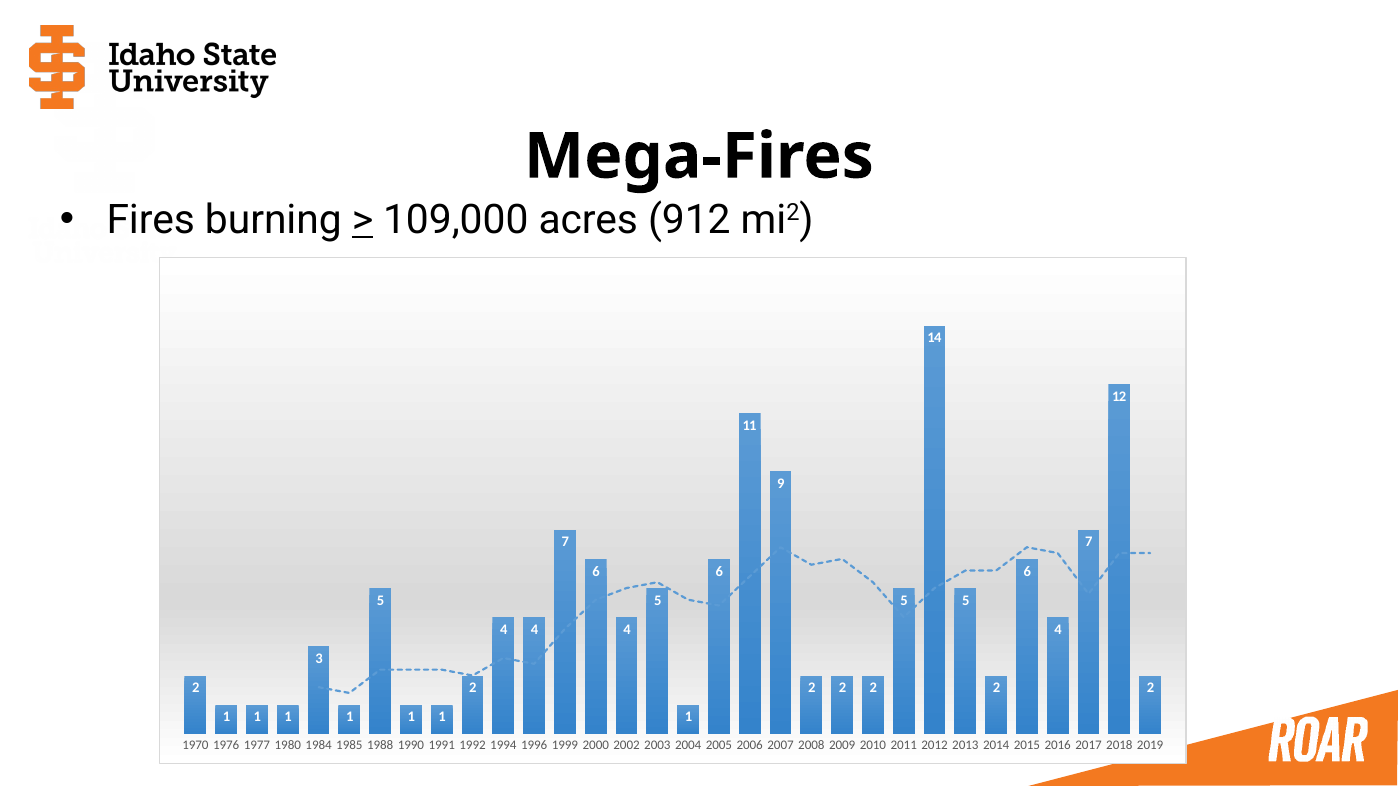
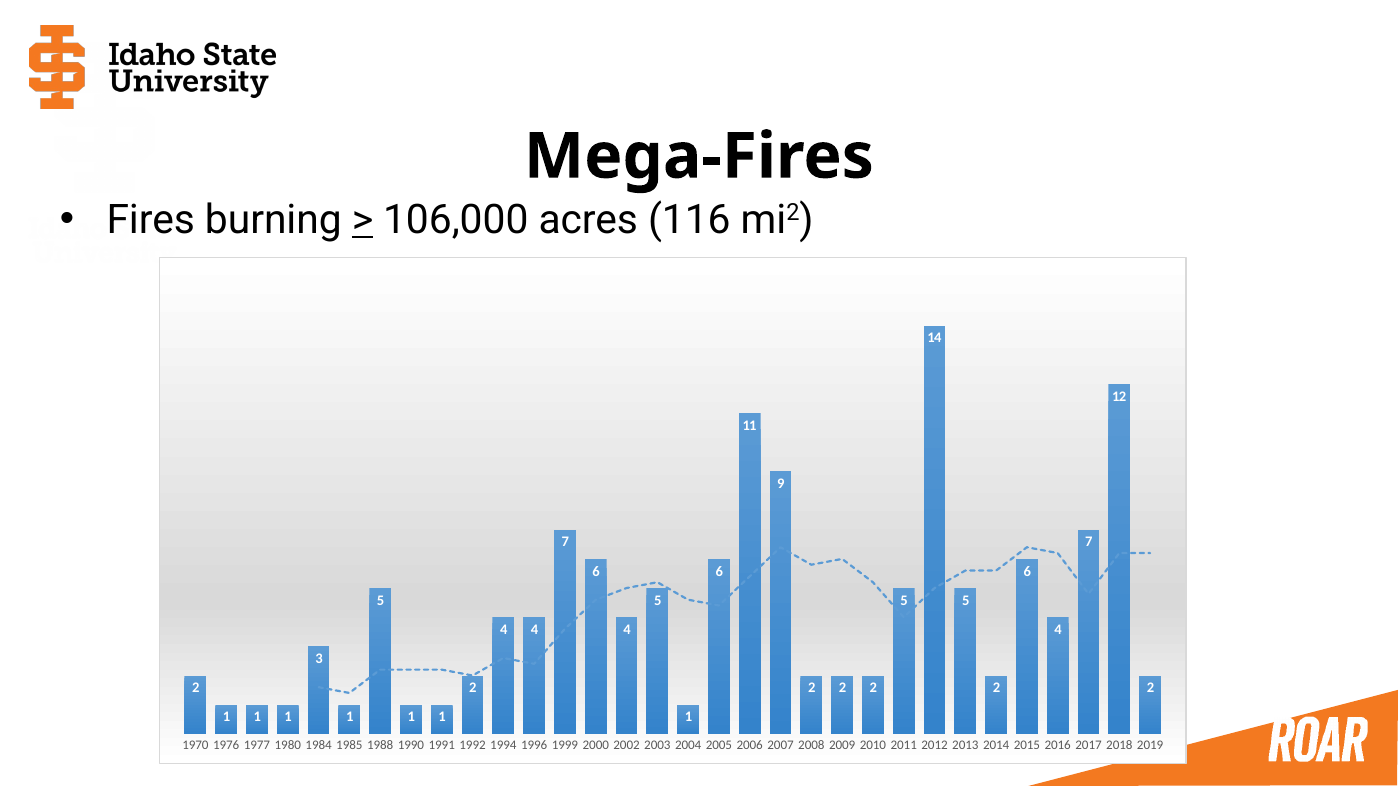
109,000: 109,000 -> 106,000 (456, 220)
912: 912 -> 116 (689, 220)
